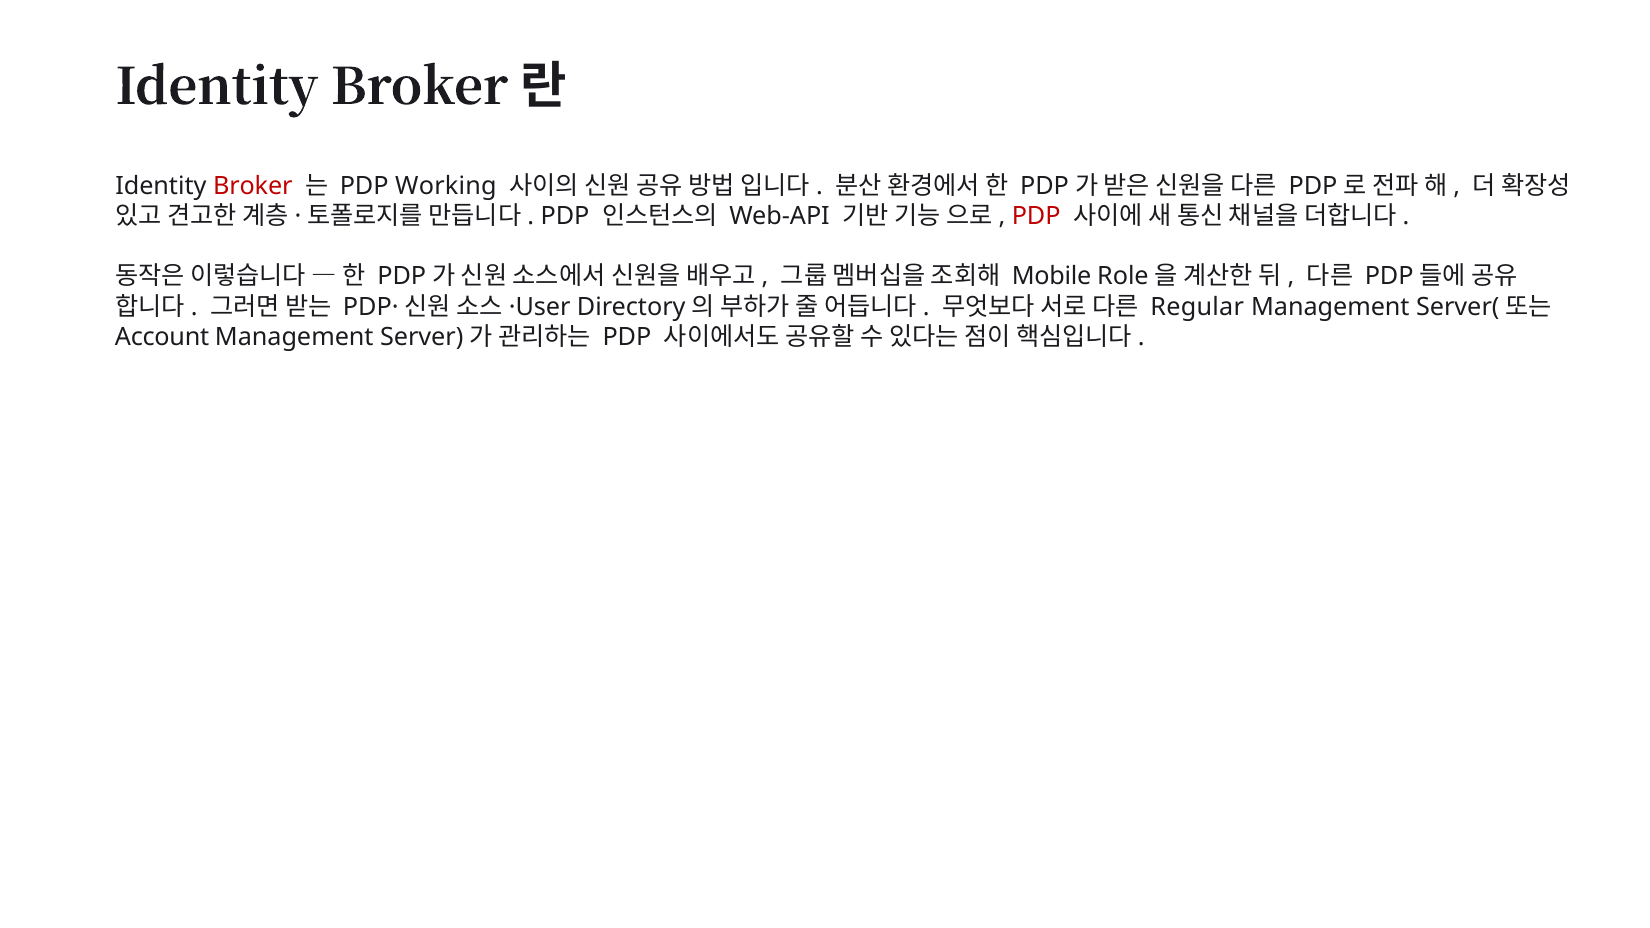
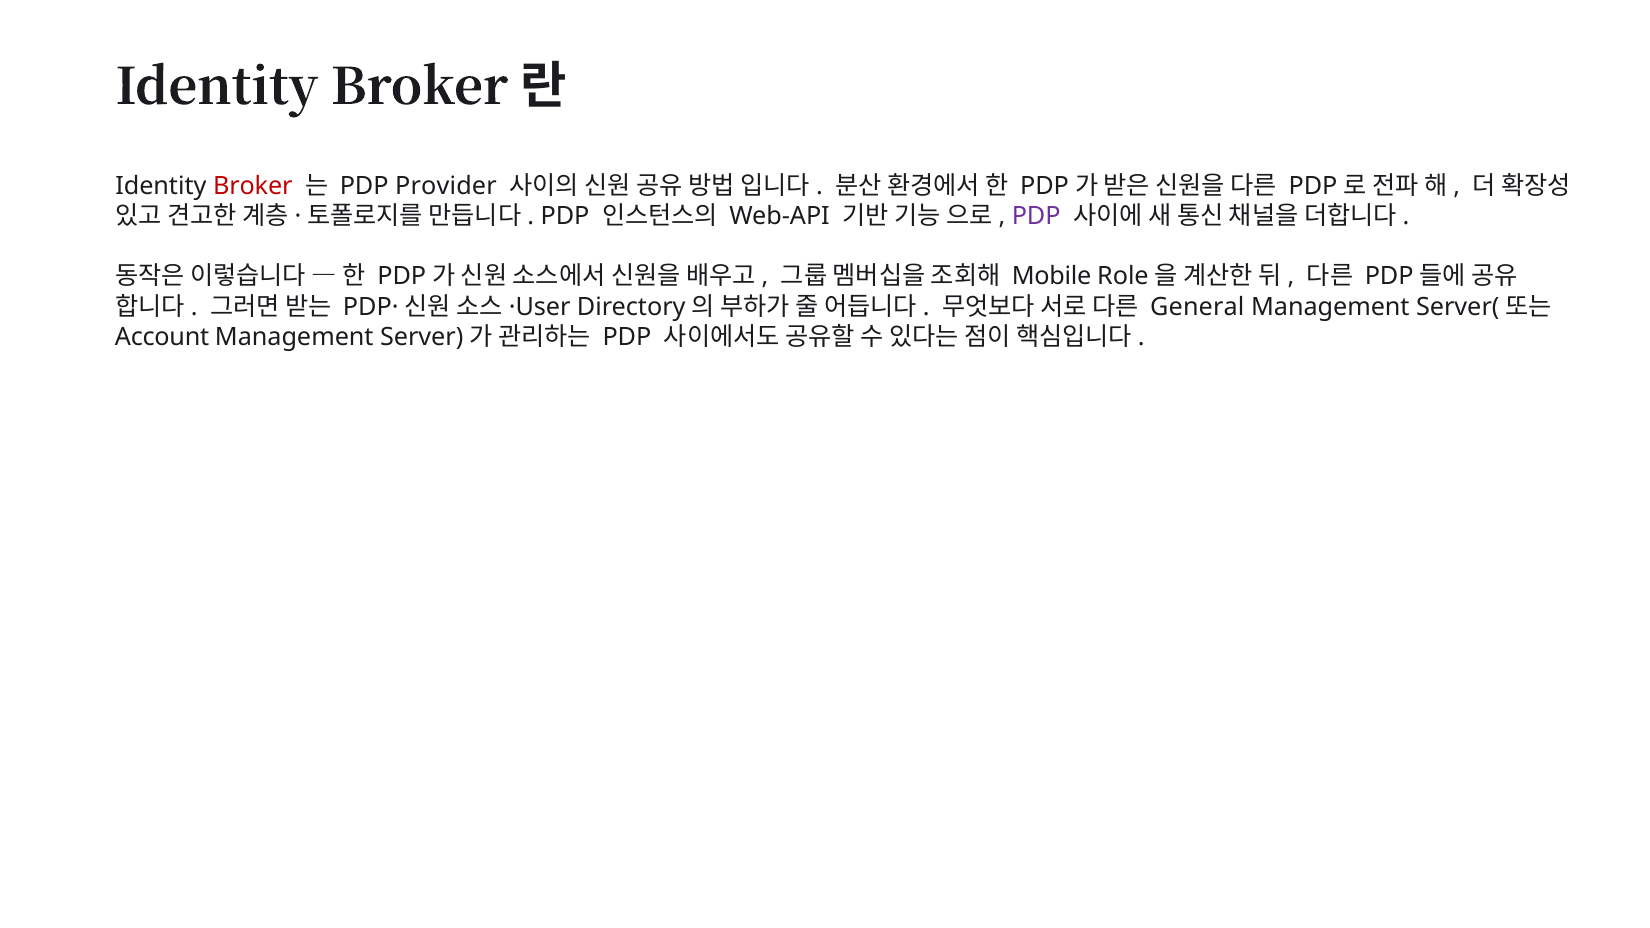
Working: Working -> Provider (446, 186)
PDP colour: red -> purple (1036, 216)
Regular: Regular -> General (1197, 307)
